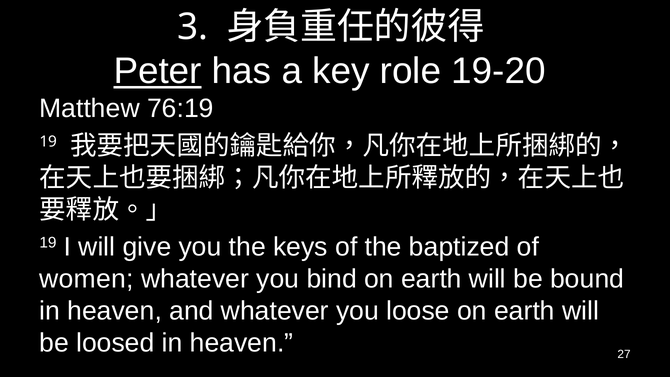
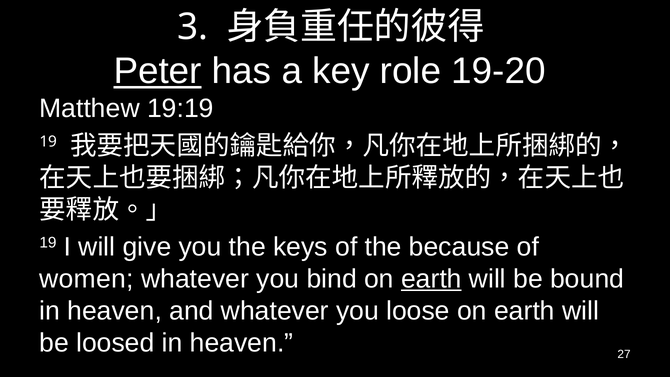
76:19: 76:19 -> 19:19 (180, 109)
baptized: baptized -> because (459, 247)
earth underline: none -> present (431, 279)
